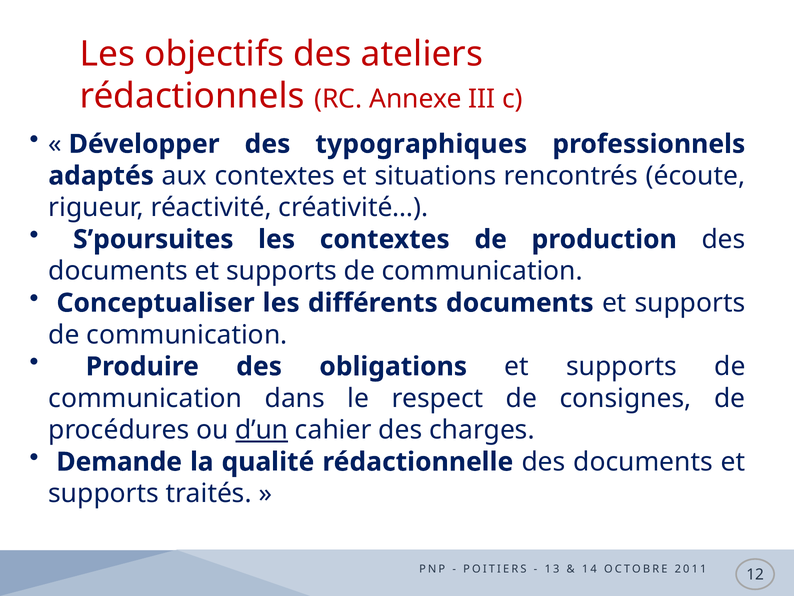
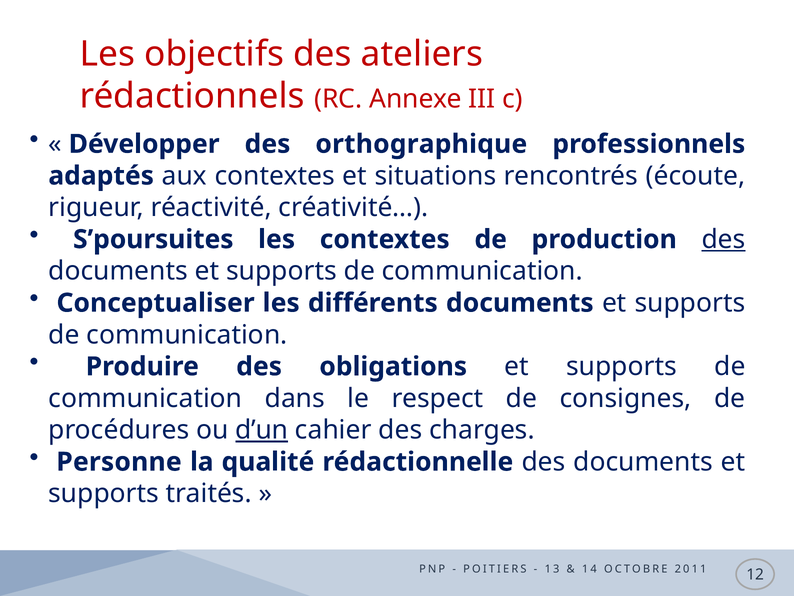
typographiques: typographiques -> orthographique (421, 144)
des underline: none -> present (724, 239)
Demande: Demande -> Personne (119, 462)
